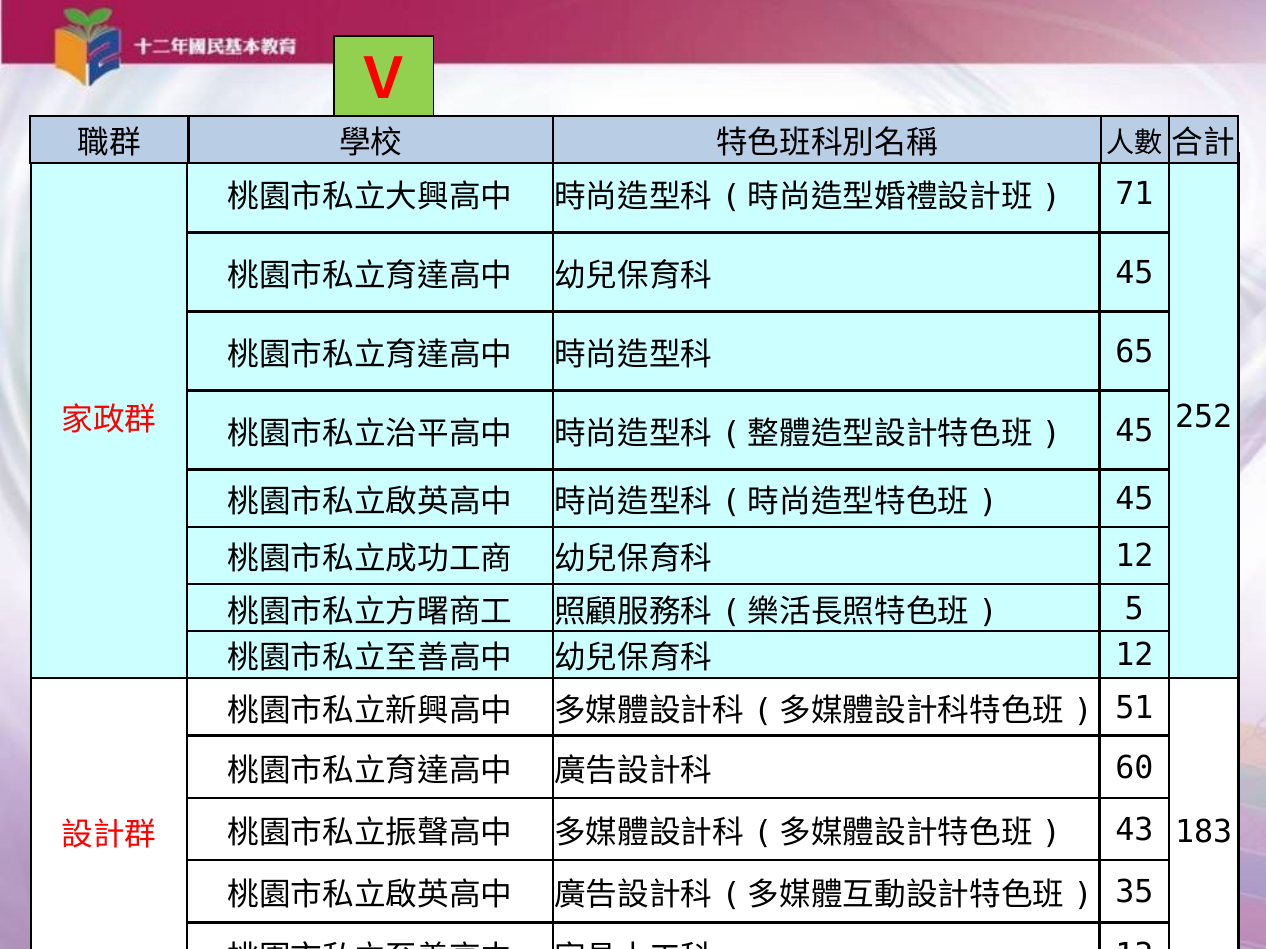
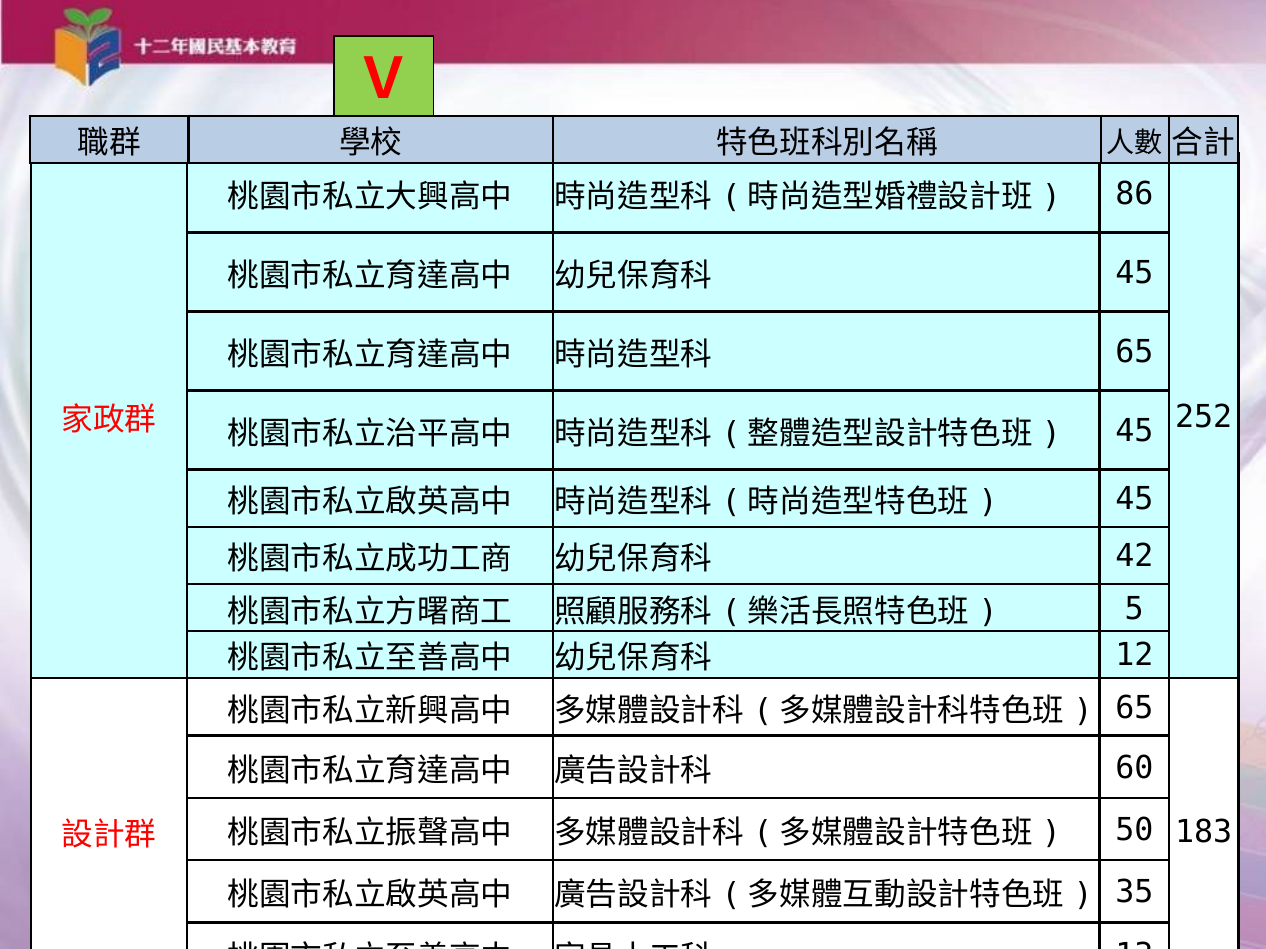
71: 71 -> 86 (1134, 194)
12: 12 -> 42 (1134, 557)
51: 51 -> 65 (1134, 708)
43: 43 -> 50 (1134, 830)
